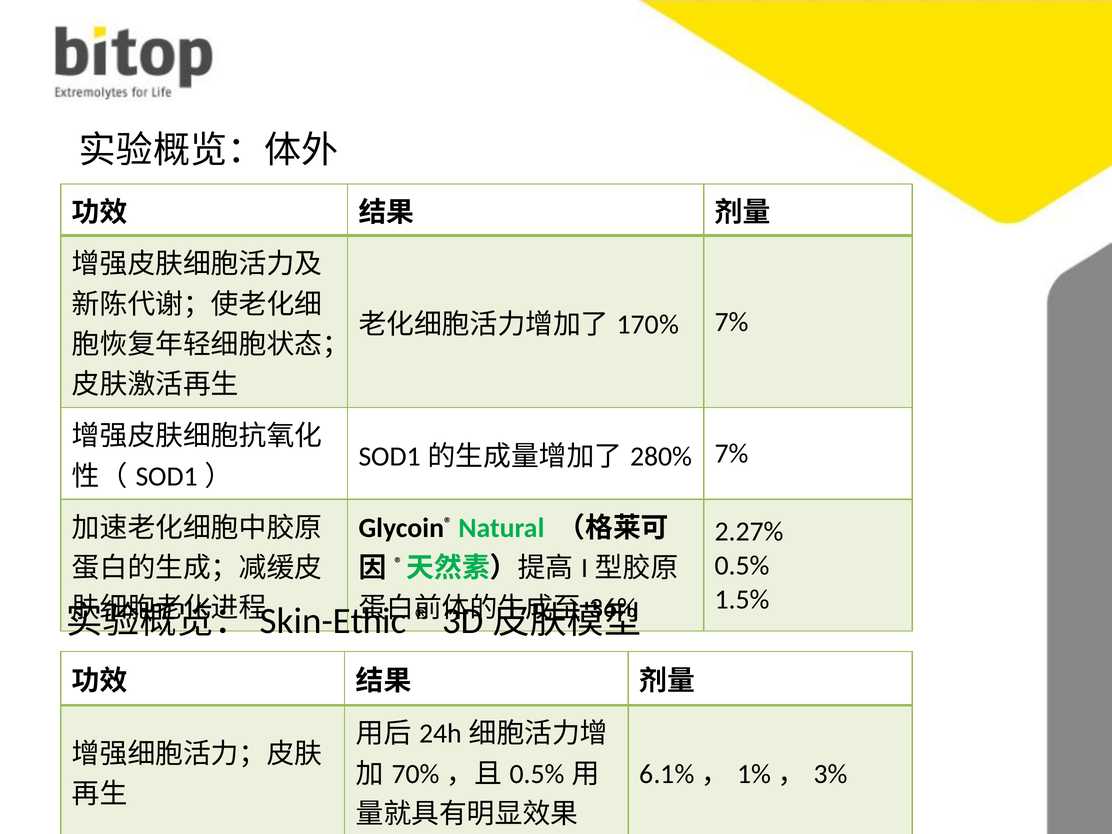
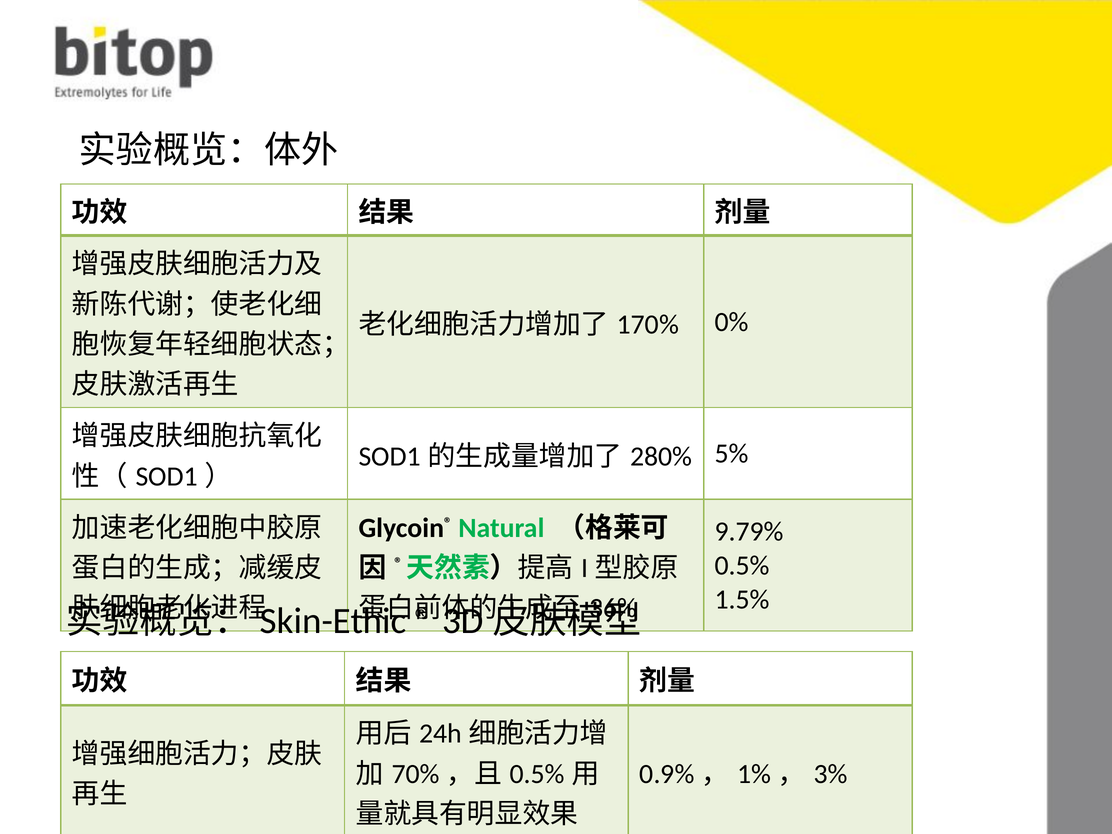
7%: 7% -> 0% (732, 322)
7%: 7% -> 5% (732, 454)
2.27%: 2.27% -> 9.79% (749, 532)
6.1%: 6.1% -> 0.9% (667, 774)
